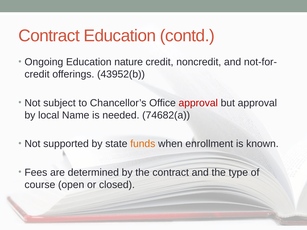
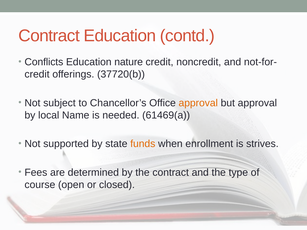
Ongoing: Ongoing -> Conflicts (44, 62)
43952(b: 43952(b -> 37720(b (121, 74)
approval colour: red -> orange (198, 103)
74682(a: 74682(a -> 61469(a (166, 115)
known: known -> strives (262, 144)
